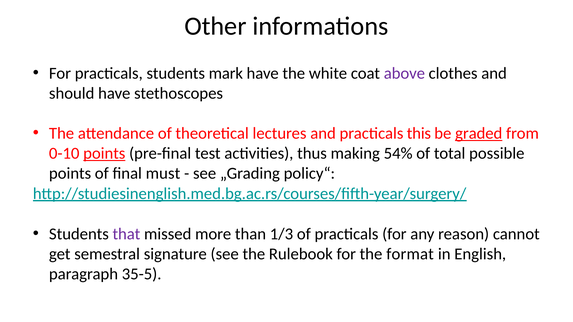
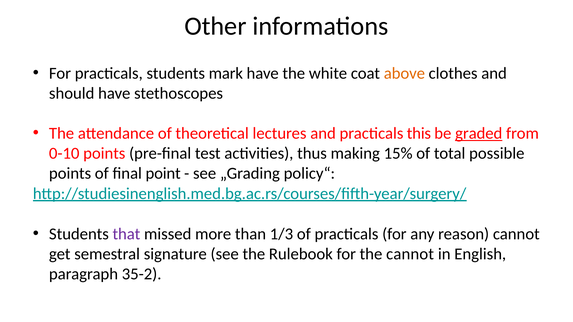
above colour: purple -> orange (404, 73)
points underline: present -> none (104, 154)
54%: 54% -> 15% (398, 154)
must: must -> point (163, 174)
the format: format -> cannot (410, 254)
35-5: 35-5 -> 35-2 (142, 274)
